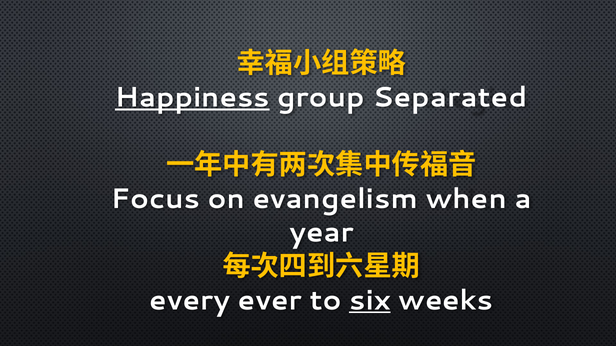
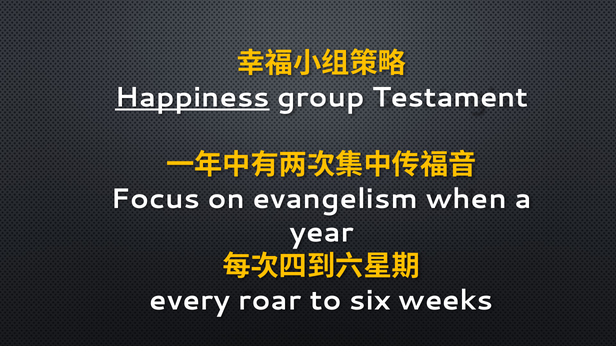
Separated: Separated -> Testament (450, 98)
ever: ever -> roar (270, 301)
six underline: present -> none (370, 301)
